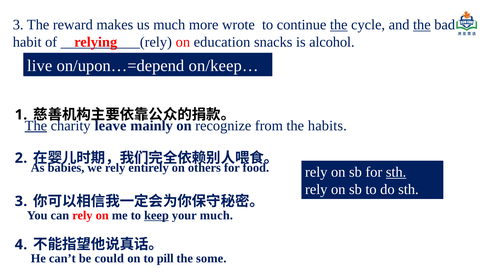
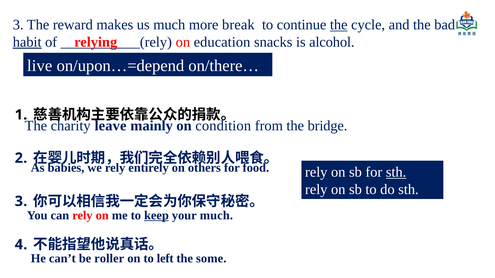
wrote: wrote -> break (238, 25)
the underline: present -> none (422, 25)
habit underline: none -> present (27, 42)
on/keep…: on/keep… -> on/there… (224, 66)
The underline: present -> none (36, 126)
recognize: recognize -> condition (223, 126)
habits: habits -> bridge (328, 126)
could: could -> roller (109, 259)
pill: pill -> left (165, 259)
